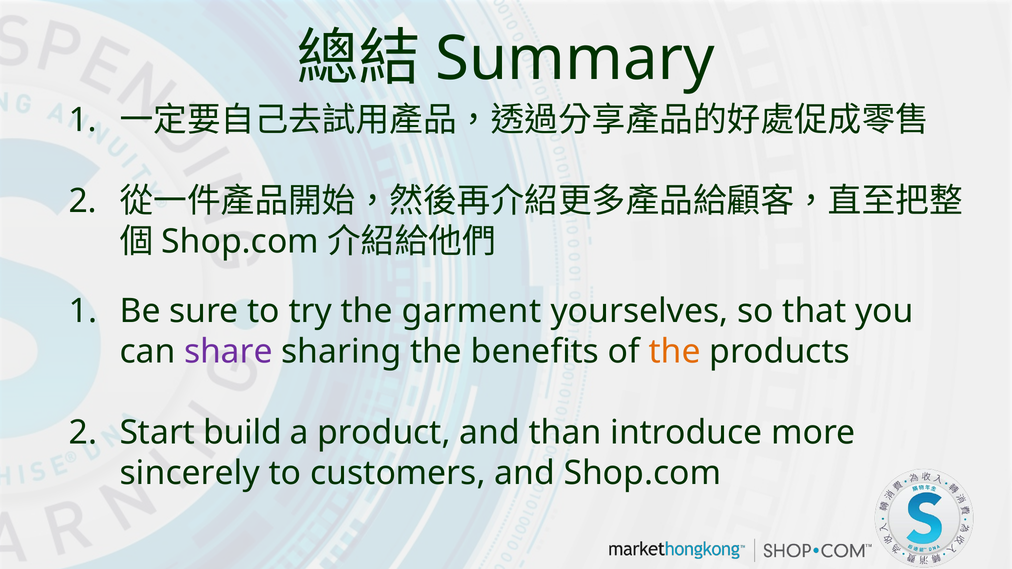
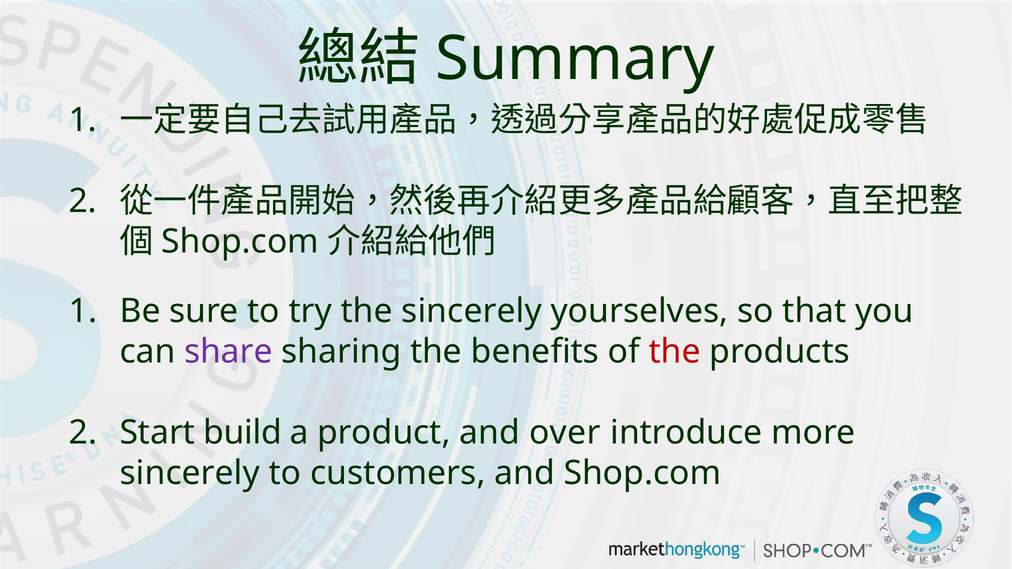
the garment: garment -> sincerely (472, 311)
the colour: orange -> red (675, 352)
than: than -> over (565, 433)
